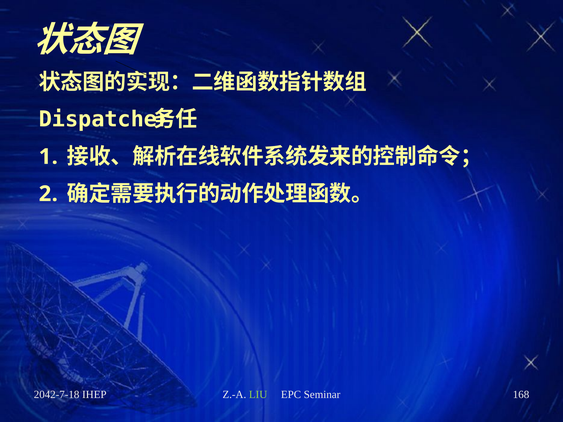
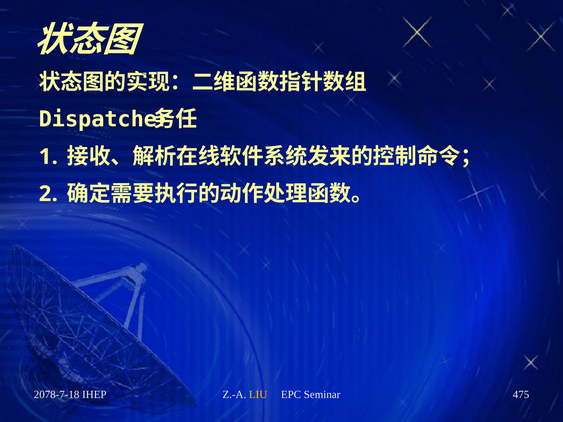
2042-7-18: 2042-7-18 -> 2078-7-18 (57, 395)
LIU colour: light green -> yellow (258, 395)
168: 168 -> 475 (521, 395)
